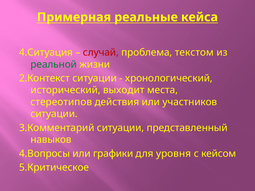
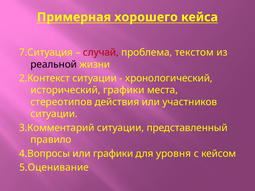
реальные: реальные -> хорошего (146, 17)
4.Ситуация: 4.Ситуация -> 7.Ситуация (46, 53)
реальной colour: green -> black (54, 64)
исторический выходит: выходит -> графики (124, 90)
навыков: навыков -> правило (51, 140)
5.Критическое: 5.Критическое -> 5.Оценивание (54, 168)
